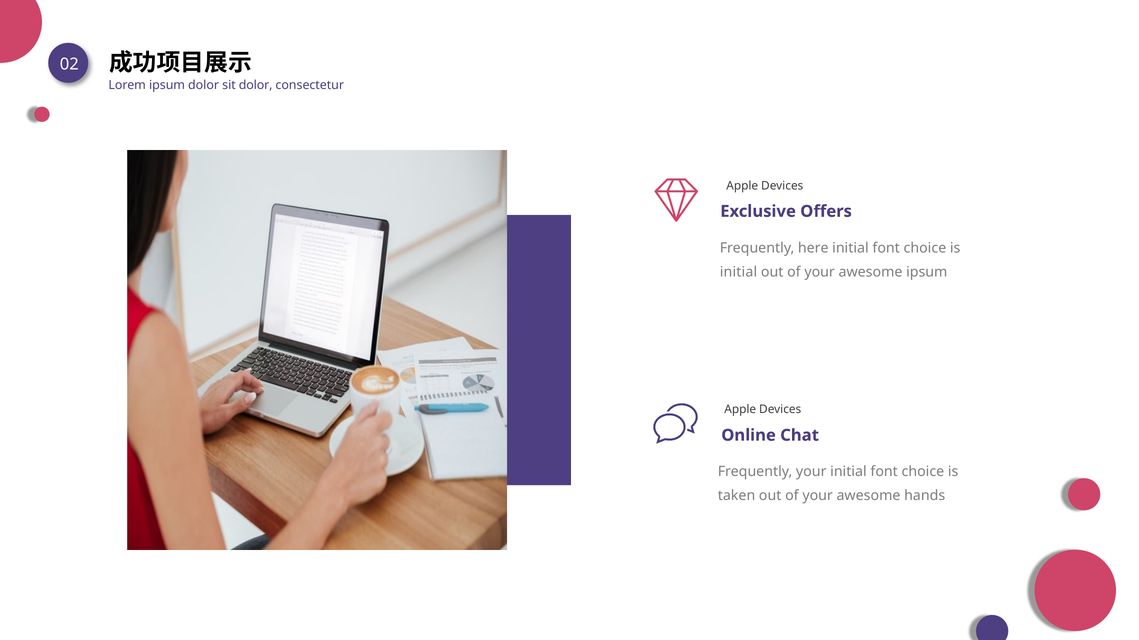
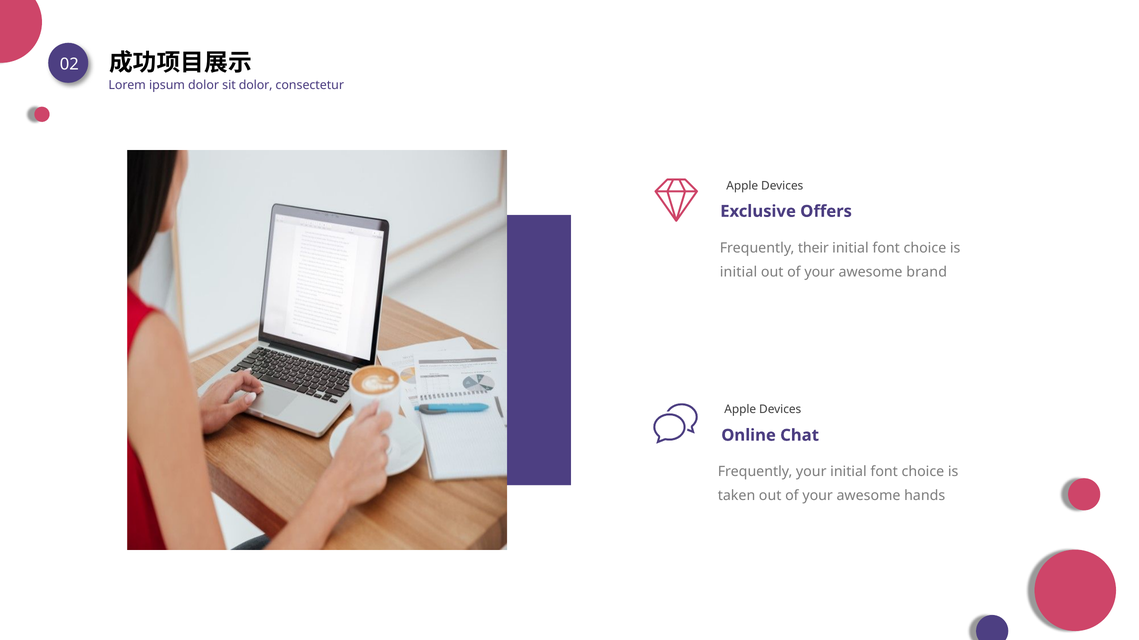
here: here -> their (813, 248)
awesome ipsum: ipsum -> brand (927, 272)
